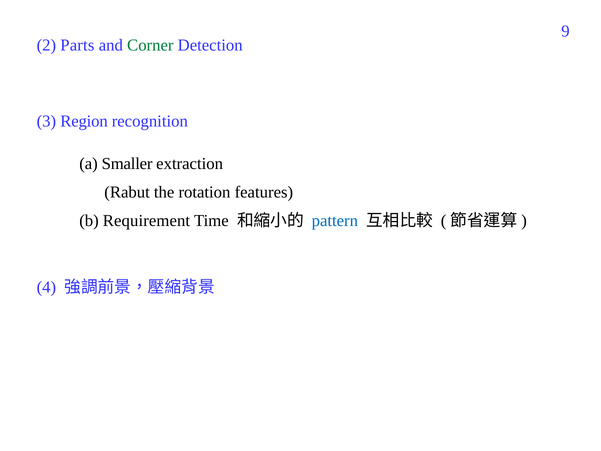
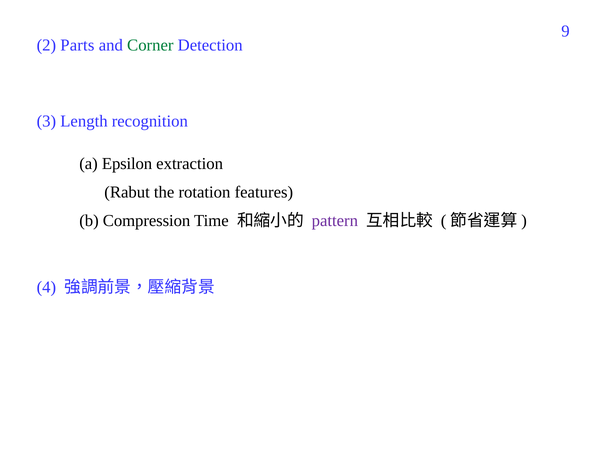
Region: Region -> Length (84, 121)
Smaller: Smaller -> Epsilon (127, 164)
Requirement: Requirement -> Compression (147, 221)
pattern colour: blue -> purple (335, 221)
